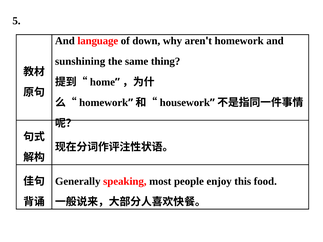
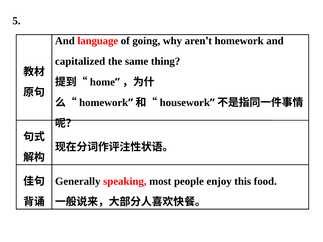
down: down -> going (146, 41)
sunshining: sunshining -> capitalized (80, 61)
